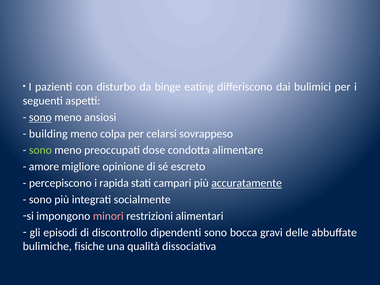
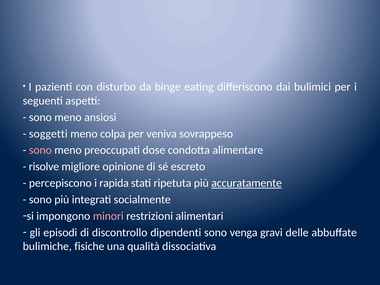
sono underline: present -> none (40, 117)
building: building -> soggetti (48, 134)
celarsi: celarsi -> veniva (162, 134)
sono colour: light green -> pink (40, 150)
amore: amore -> risolve (44, 167)
campari: campari -> ripetuta (173, 183)
bocca: bocca -> venga (244, 232)
